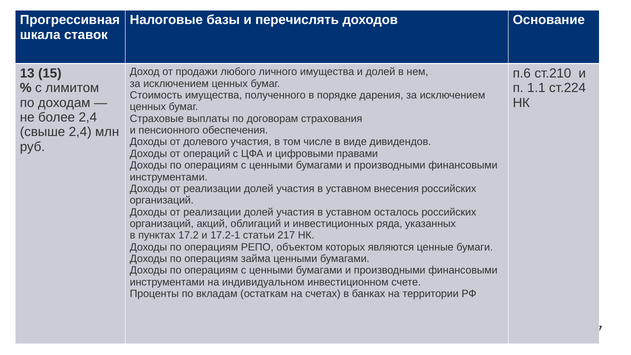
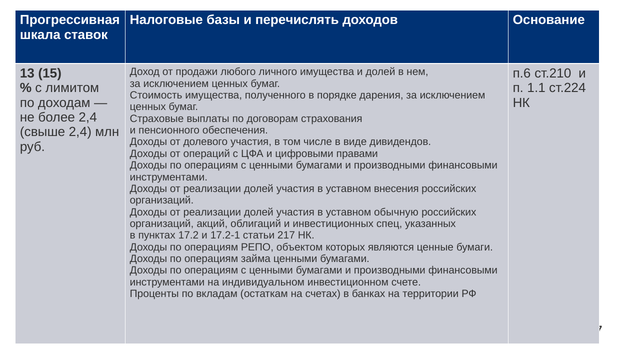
осталось: осталось -> обычную (396, 212)
ряда: ряда -> спец (389, 224)
